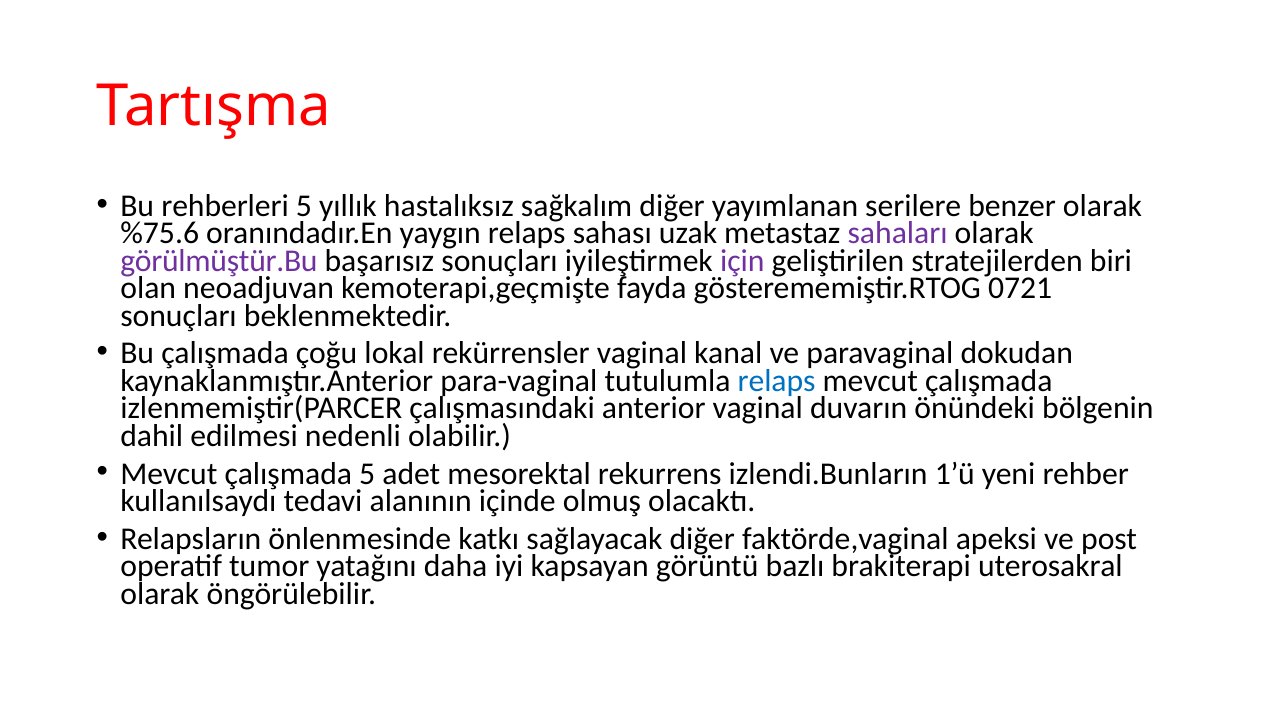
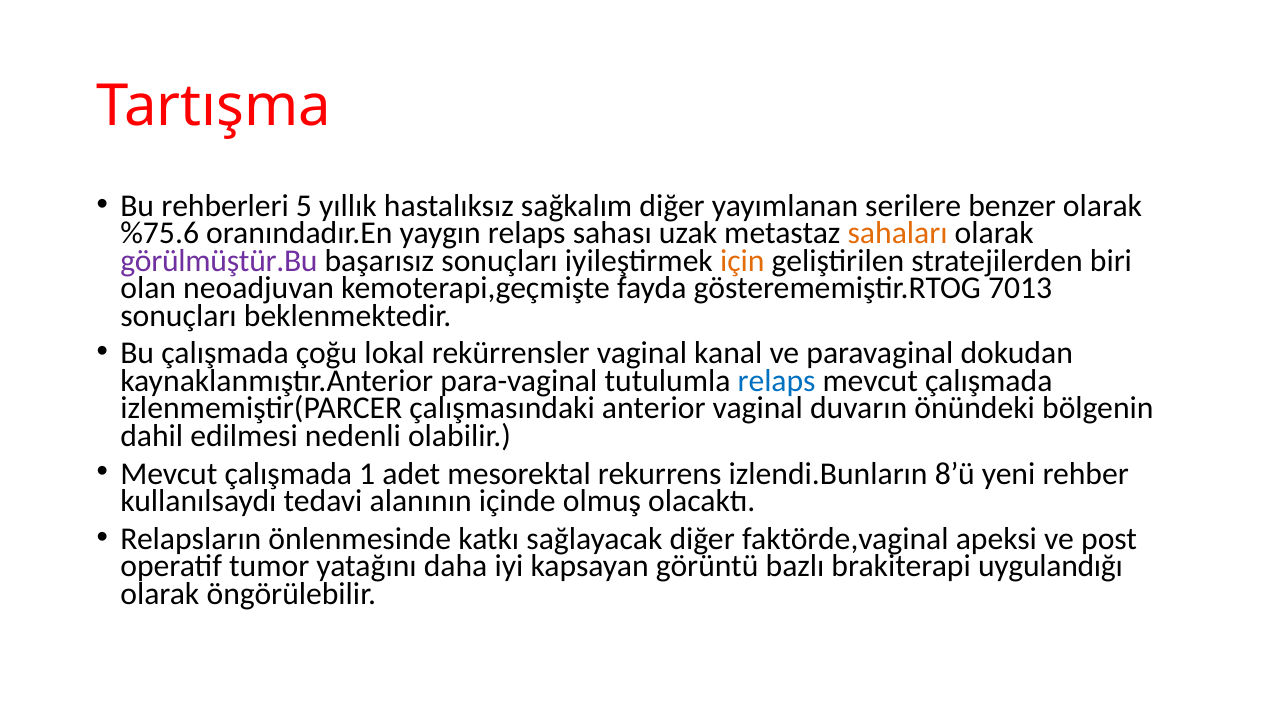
sahaları colour: purple -> orange (898, 233)
için colour: purple -> orange (742, 261)
0721: 0721 -> 7013 (1020, 288)
çalışmada 5: 5 -> 1 (367, 473)
1’ü: 1’ü -> 8’ü (955, 473)
uterosakral: uterosakral -> uygulandığı (1050, 566)
